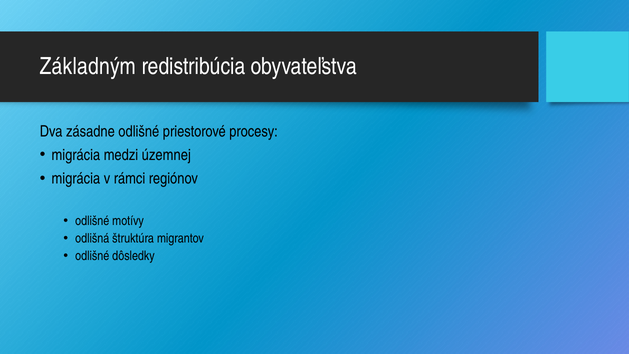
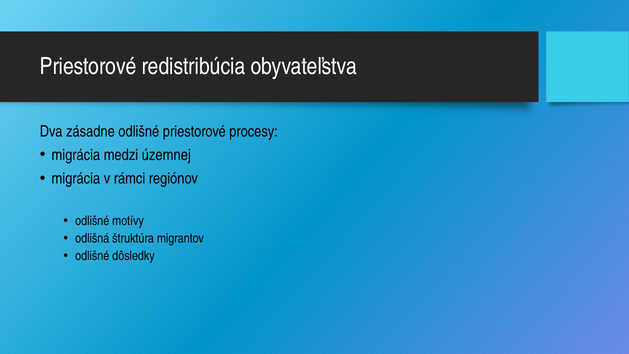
Základným: Základným -> Priestorové (88, 67)
